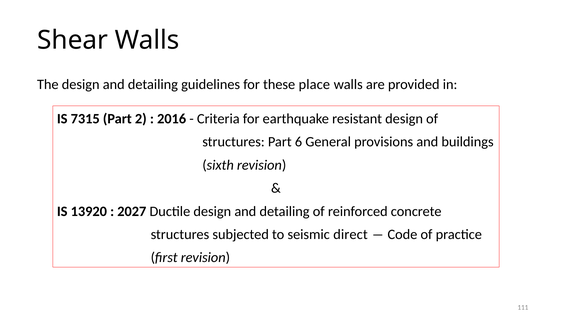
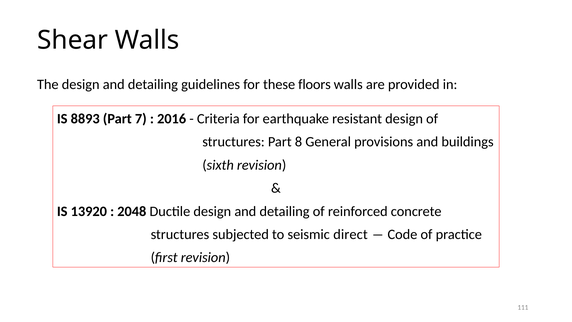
place: place -> floors (314, 84)
7315: 7315 -> 8893 (85, 119)
2: 2 -> 7 (141, 119)
6: 6 -> 8 (298, 142)
2027: 2027 -> 2048 (132, 211)
